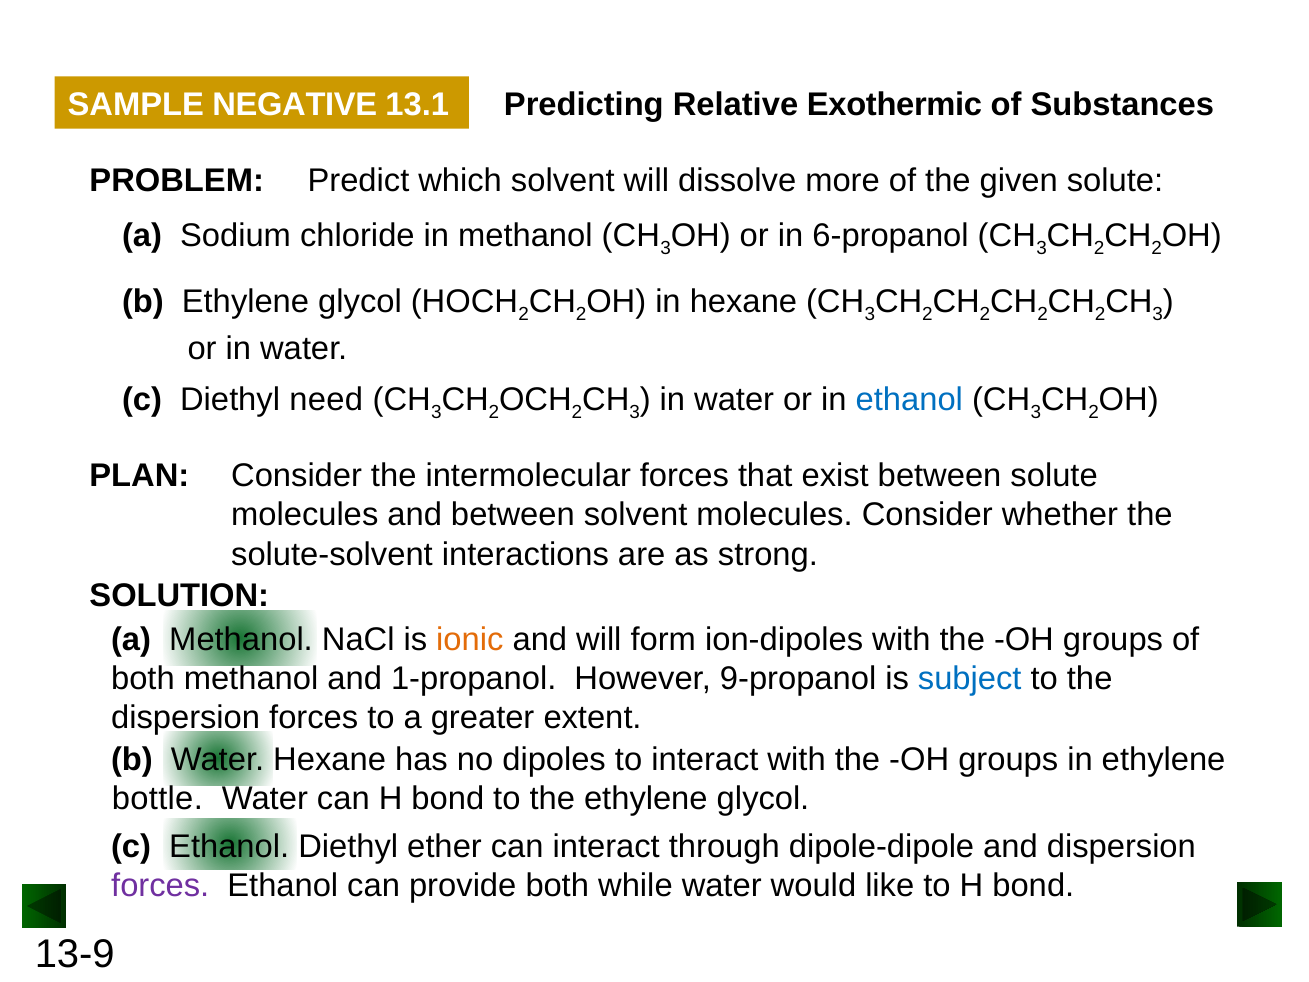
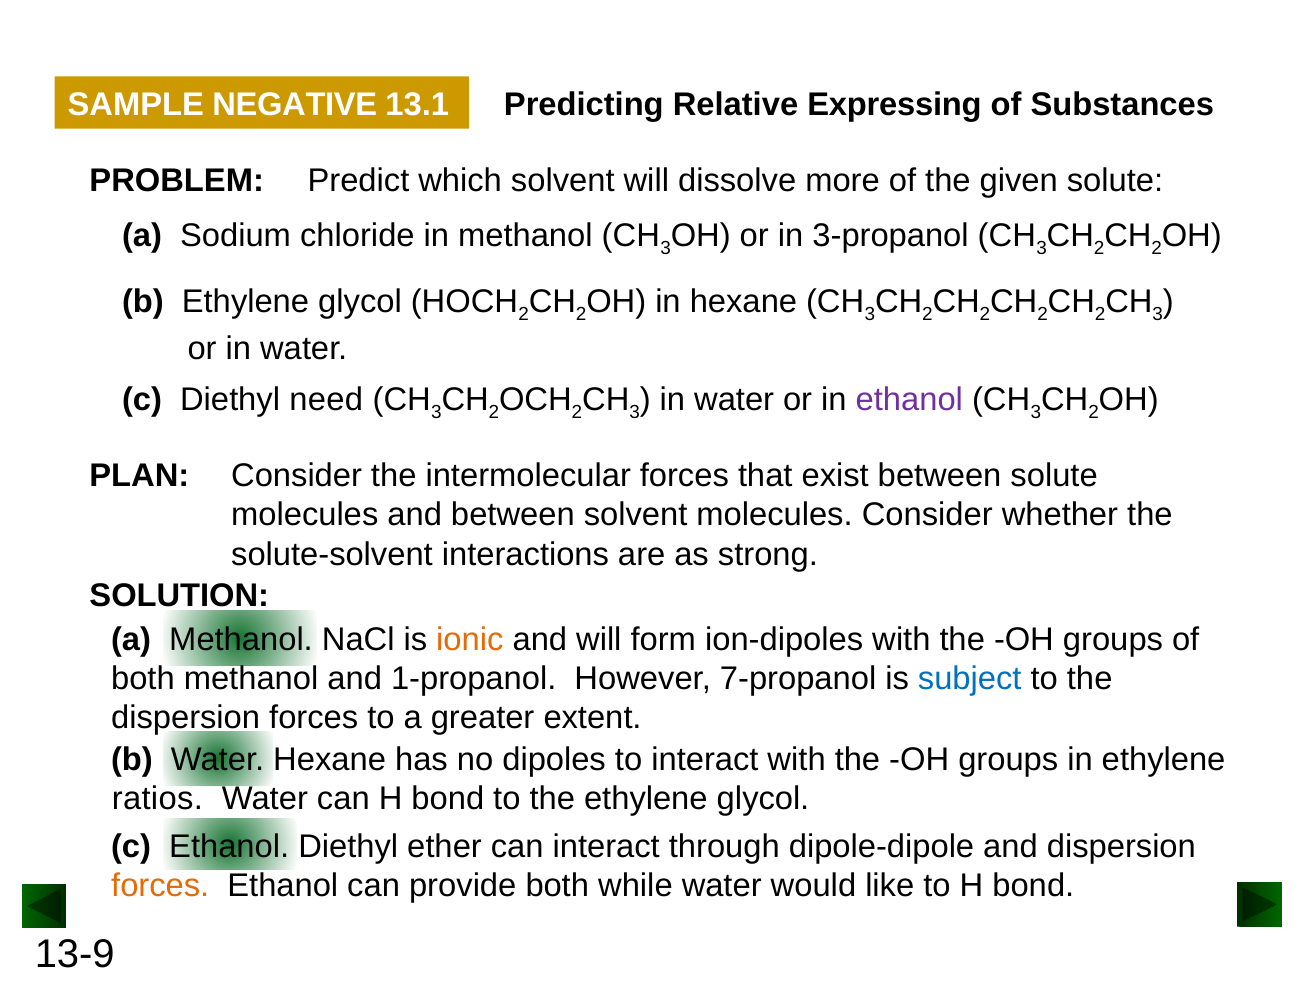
Exothermic: Exothermic -> Expressing (895, 105)
6-propanol: 6-propanol -> 3-propanol (891, 236)
ethanol colour: blue -> purple (909, 399)
9-propanol: 9-propanol -> 7-propanol (798, 679)
bottle: bottle -> ratios (157, 799)
forces colour: purple -> orange (160, 886)
